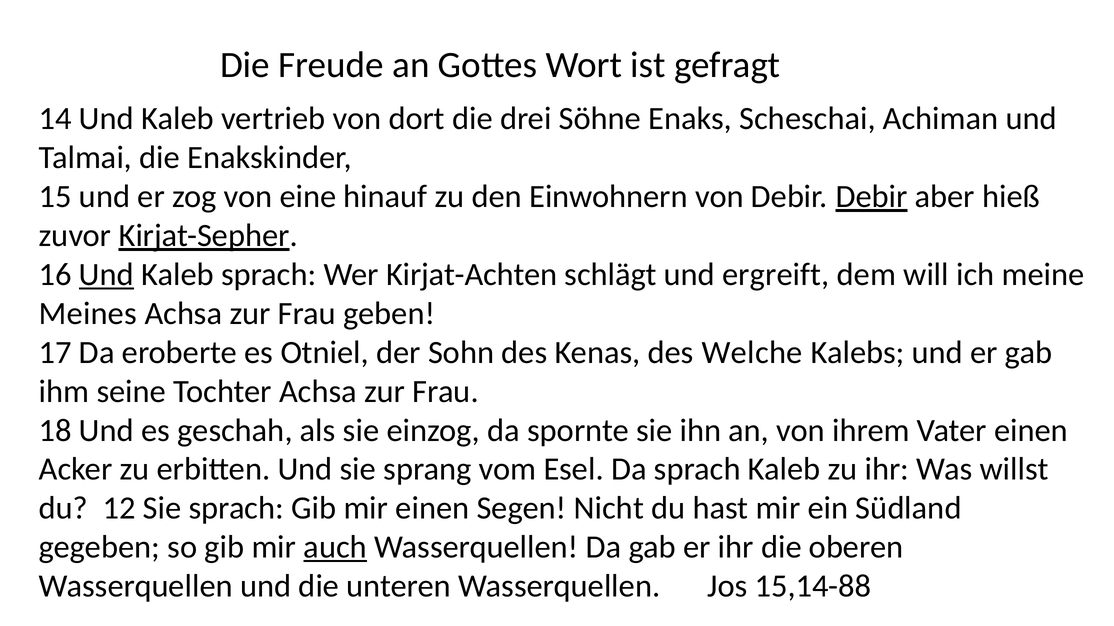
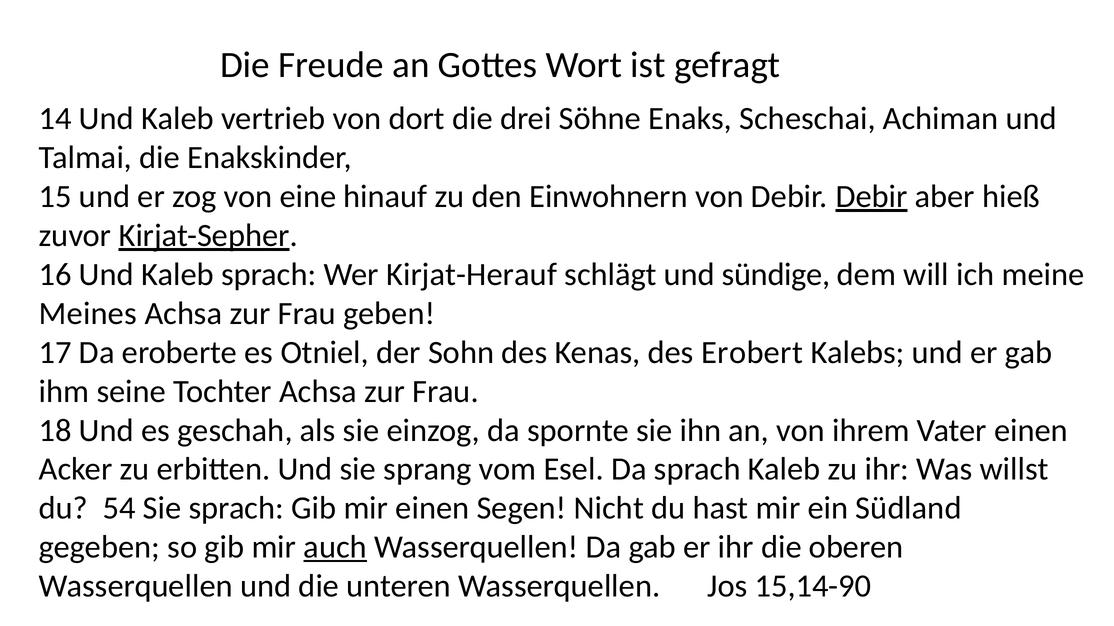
Und underline: present -> none (106, 275)
Kirjat-Achten: Kirjat-Achten -> Kirjat-Herauf (472, 275)
ergreift: ergreift -> sündige (776, 275)
Welche: Welche -> Erobert (752, 353)
12: 12 -> 54 (119, 509)
15,14-88: 15,14-88 -> 15,14-90 (813, 587)
